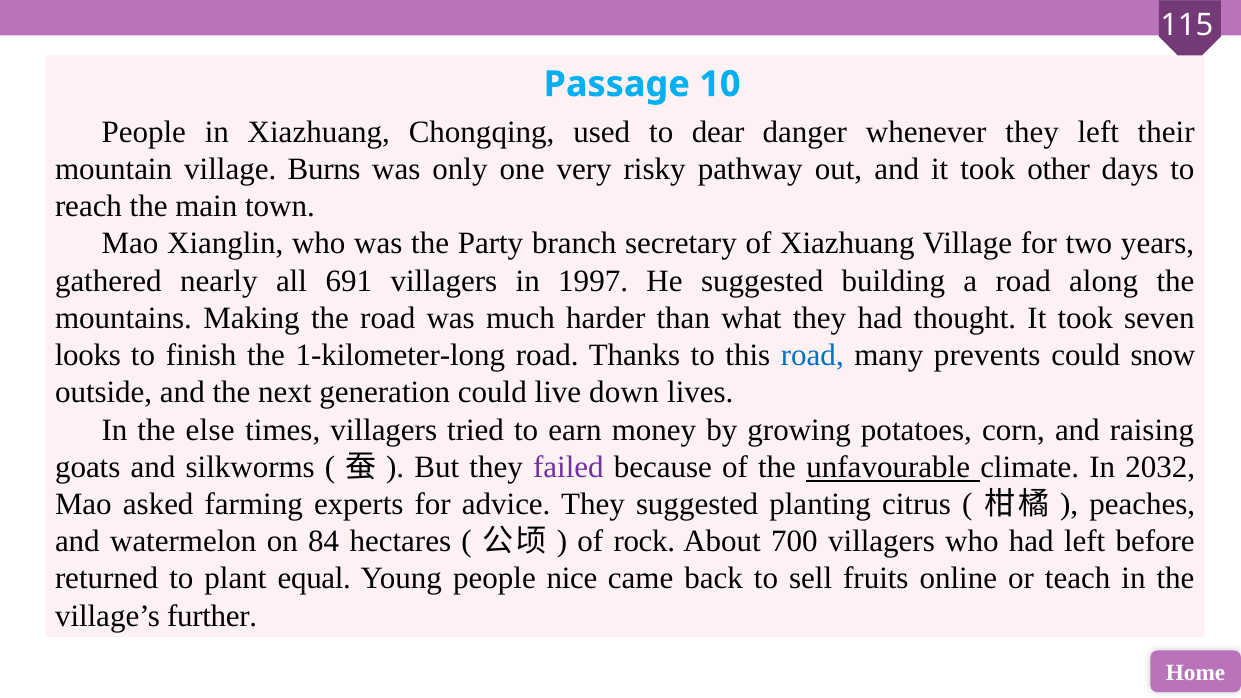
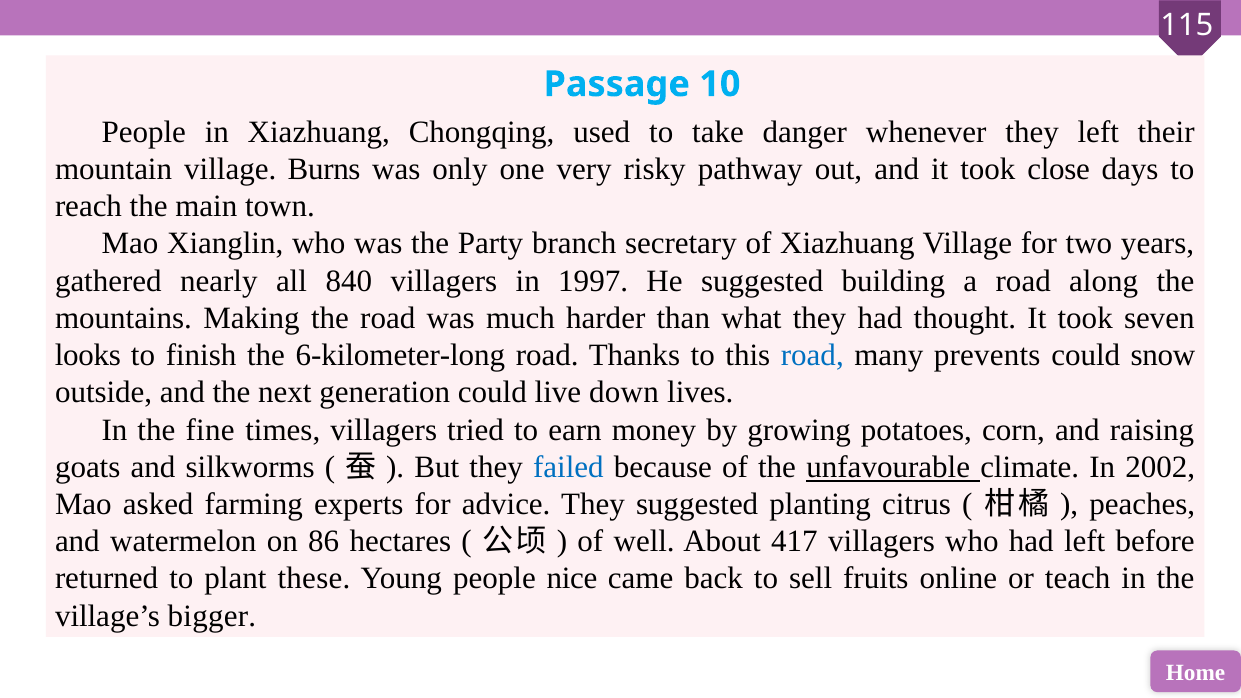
dear: dear -> take (718, 132)
other: other -> close (1059, 169)
691: 691 -> 840 (349, 281)
1-kilometer-long: 1-kilometer-long -> 6-kilometer-long (400, 355)
else: else -> fine (210, 430)
failed colour: purple -> blue (568, 467)
2032: 2032 -> 2002 (1160, 467)
84: 84 -> 86 (324, 541)
rock: rock -> well (644, 541)
700: 700 -> 417 (794, 541)
equal: equal -> these (314, 579)
further: further -> bigger (212, 616)
